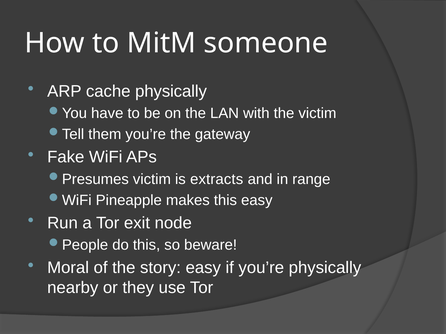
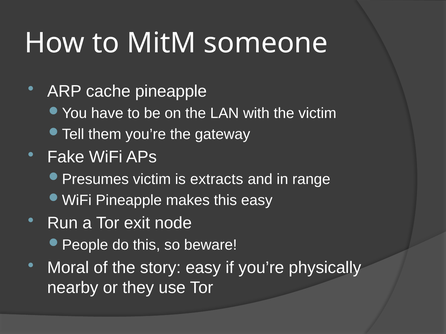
cache physically: physically -> pineapple (171, 91)
